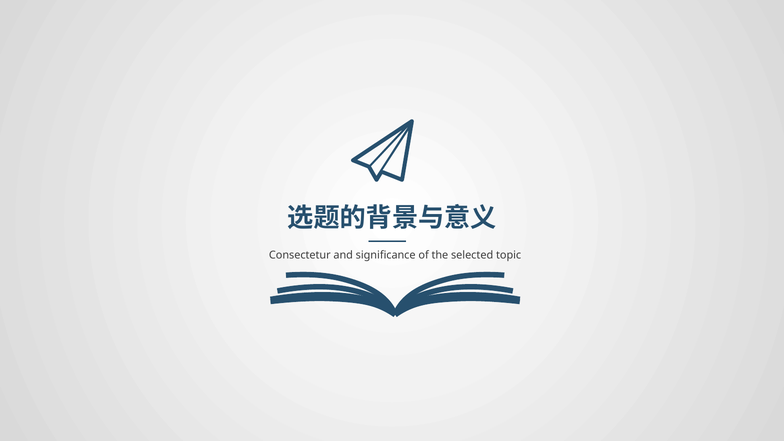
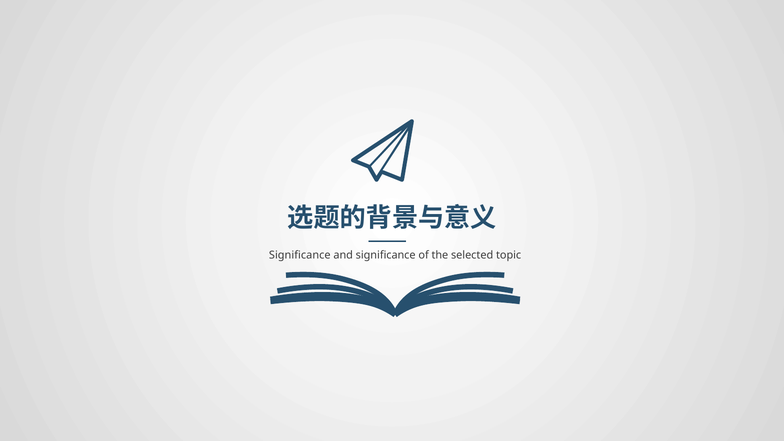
Consectetur: Consectetur -> Significance (300, 255)
